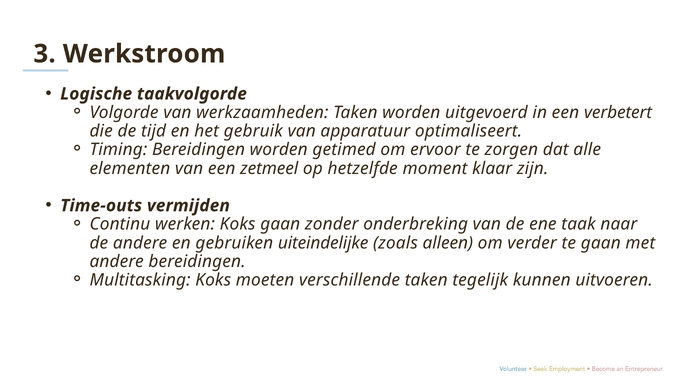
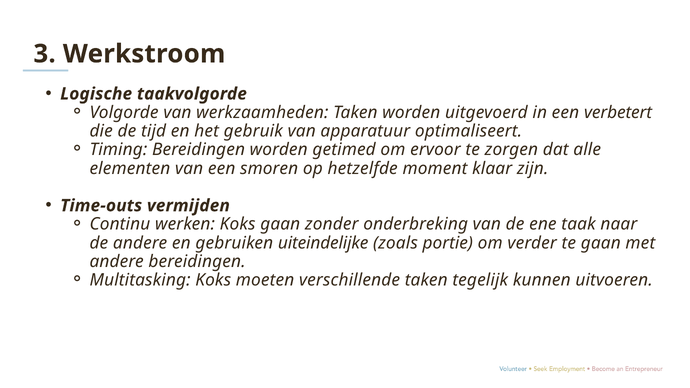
zetmeel: zetmeel -> smoren (269, 168)
alleen: alleen -> portie (448, 243)
